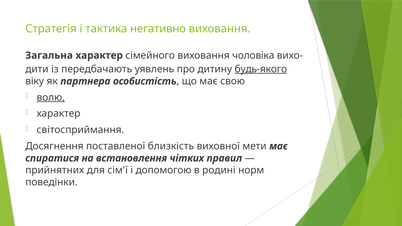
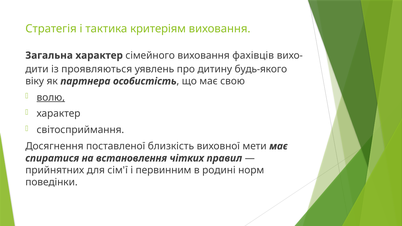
негативно: негативно -> критеріям (158, 29)
чоловіка: чоловіка -> фахівців (253, 55)
передбачають: передбачають -> проявляються (97, 69)
будь-якого underline: present -> none (261, 69)
допомогою: допомогою -> первинним (164, 170)
